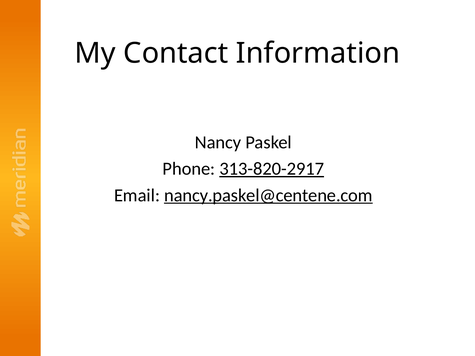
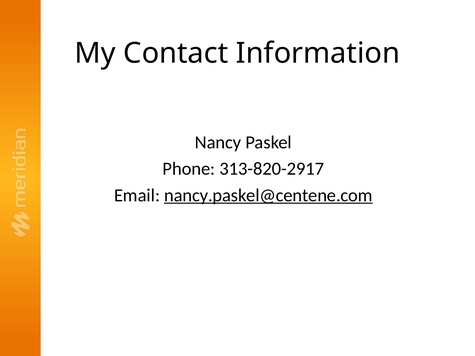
313-820-2917 underline: present -> none (272, 169)
